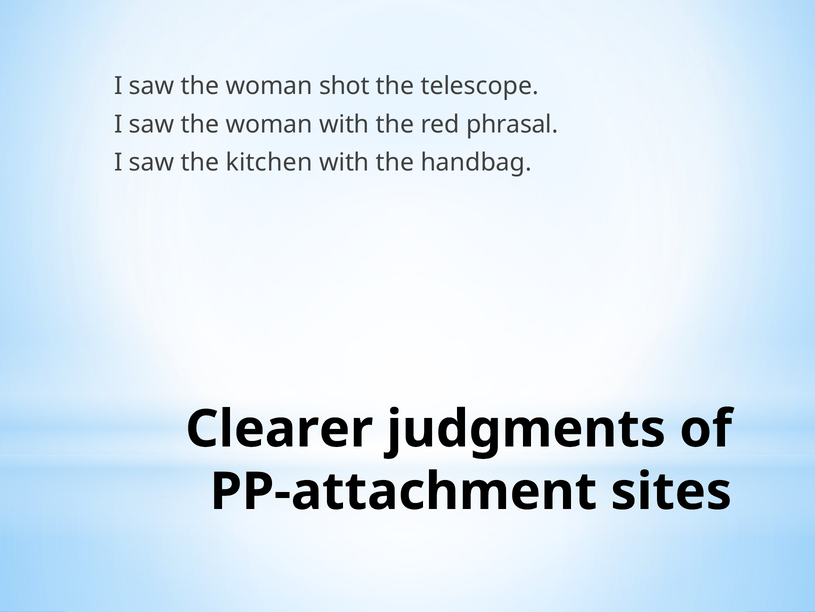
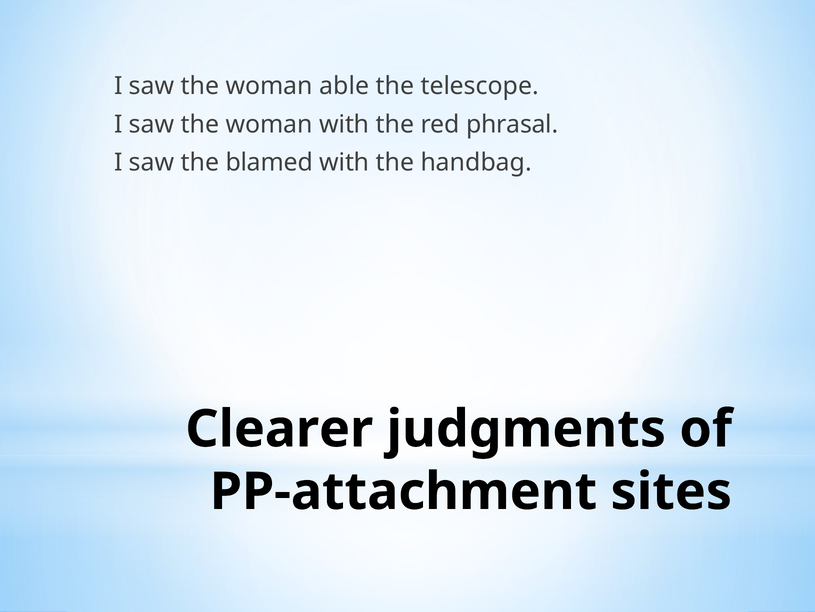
shot: shot -> able (344, 86)
kitchen: kitchen -> blamed (269, 162)
